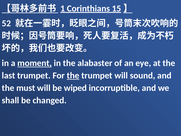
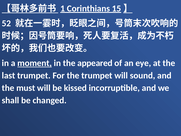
alabaster: alabaster -> appeared (95, 63)
the underline: present -> none (73, 75)
wiped: wiped -> kissed (75, 88)
